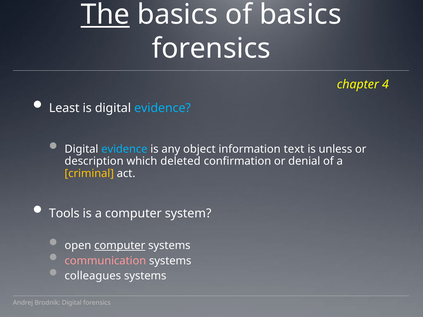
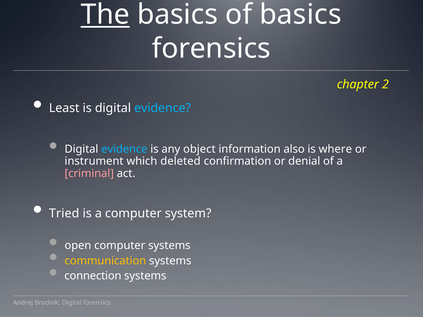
4: 4 -> 2 (385, 84)
text: text -> also (294, 149)
unless: unless -> where (335, 149)
description: description -> instrument (94, 161)
criminal colour: yellow -> pink (89, 173)
Tools: Tools -> Tried (64, 213)
computer underline: present -> none (120, 246)
communication colour: pink -> yellow (105, 261)
colleagues: colleagues -> connection (93, 276)
